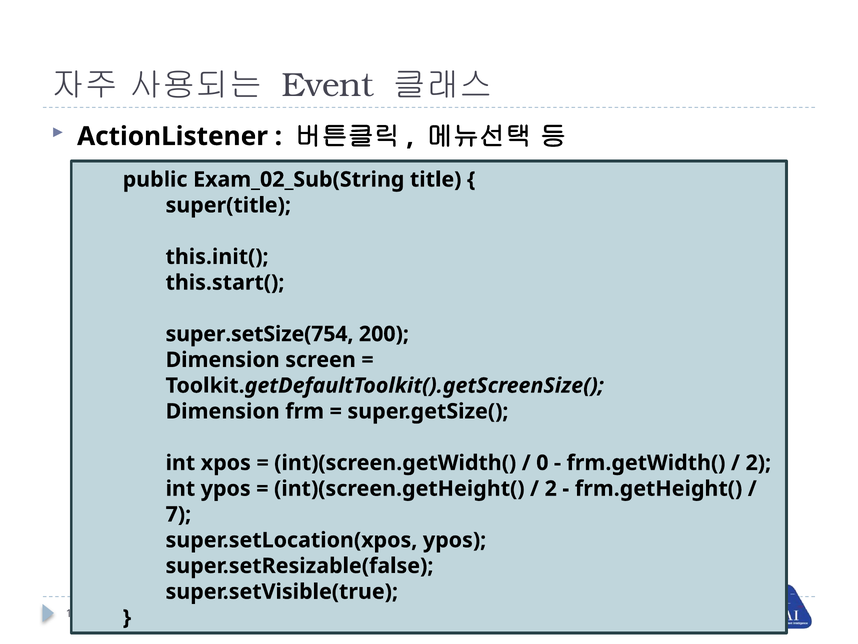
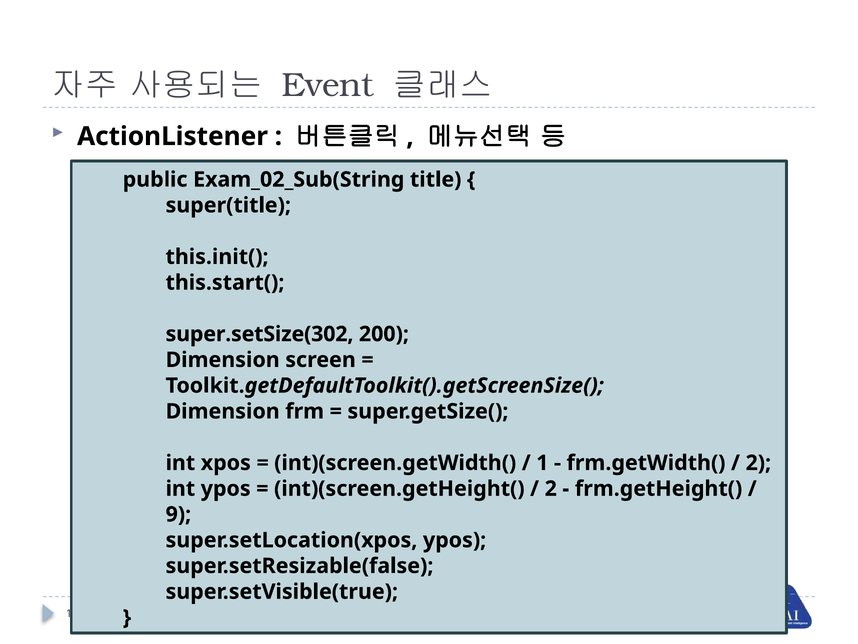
super.setSize(754: super.setSize(754 -> super.setSize(302 (260, 334)
0: 0 -> 1 (542, 463)
7: 7 -> 9 (178, 514)
